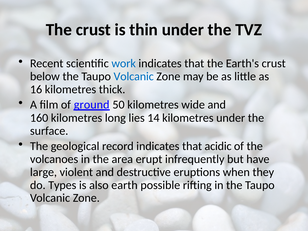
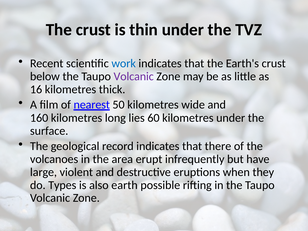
Volcanic colour: blue -> purple (134, 76)
ground: ground -> nearest (92, 105)
14: 14 -> 60 (153, 118)
acidic: acidic -> there (218, 146)
